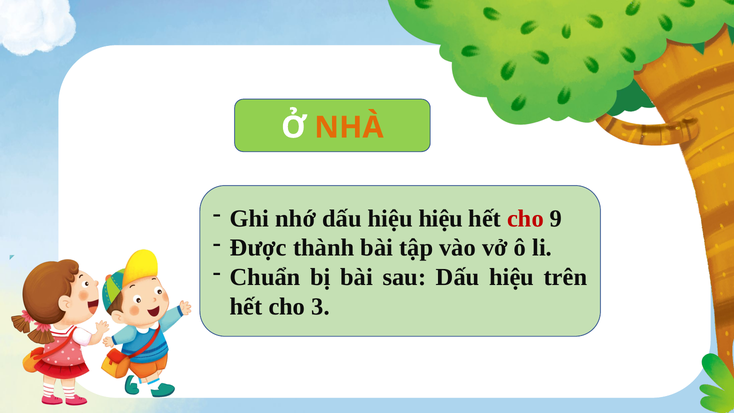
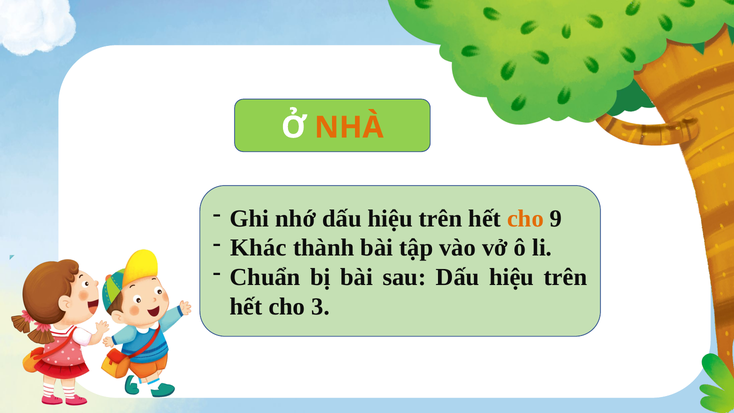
nhớ dấu hiệu hiệu: hiệu -> trên (441, 218)
cho colour: red -> orange (525, 218)
Được: Được -> Khác (258, 248)
